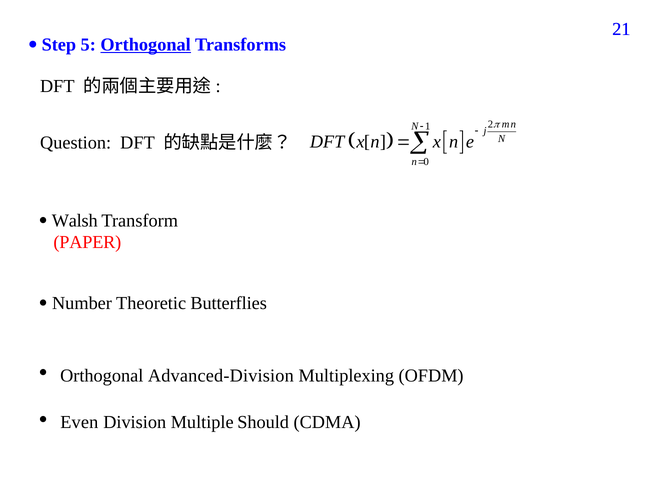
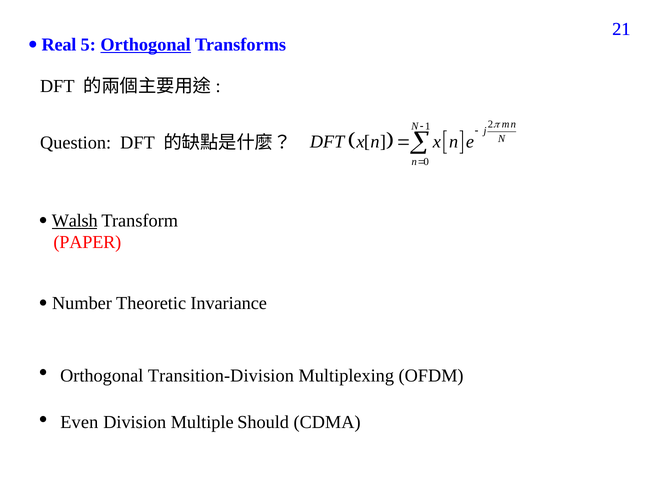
Step: Step -> Real (59, 45)
Walsh underline: none -> present (75, 220)
Butterflies: Butterflies -> Invariance (229, 303)
Advanced-Division: Advanced-Division -> Transition-Division (221, 376)
